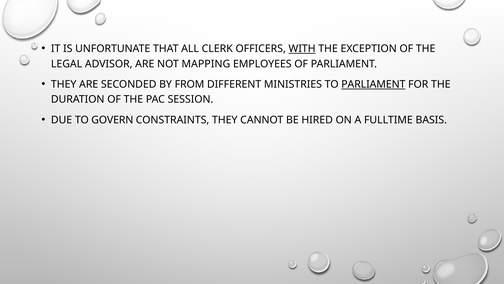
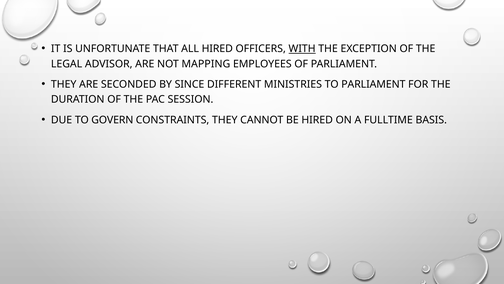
ALL CLERK: CLERK -> HIRED (217, 49)
FROM: FROM -> SINCE (189, 84)
PARLIAMENT underline: present -> none (373, 84)
